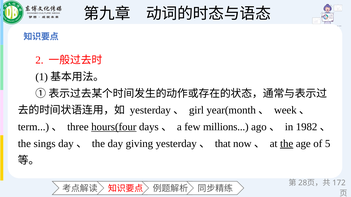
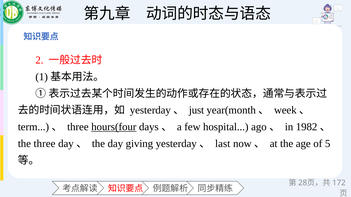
girl: girl -> just (197, 110)
millions: millions -> hospital (226, 127)
the sings: sings -> three (45, 144)
that: that -> last (223, 144)
the underline: present -> none (287, 144)
